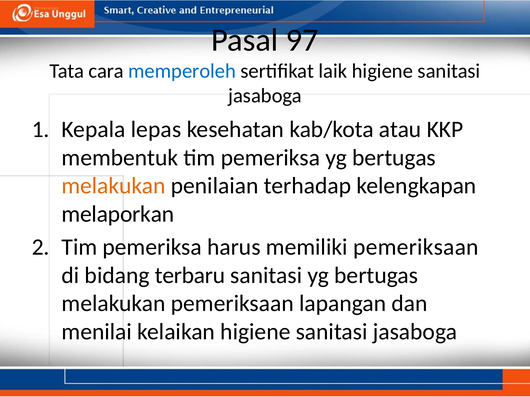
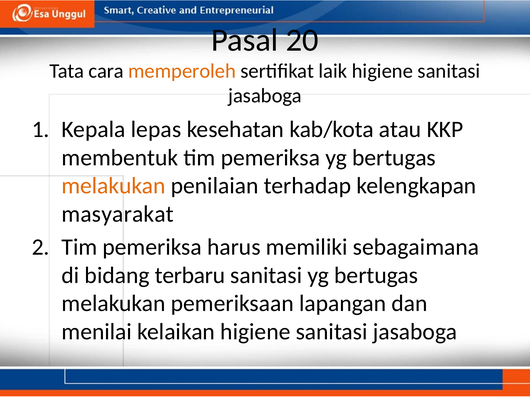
97: 97 -> 20 (302, 40)
memperoleh colour: blue -> orange (182, 71)
melaporkan: melaporkan -> masyarakat (118, 214)
memiliki pemeriksaan: pemeriksaan -> sebagaimana (416, 247)
